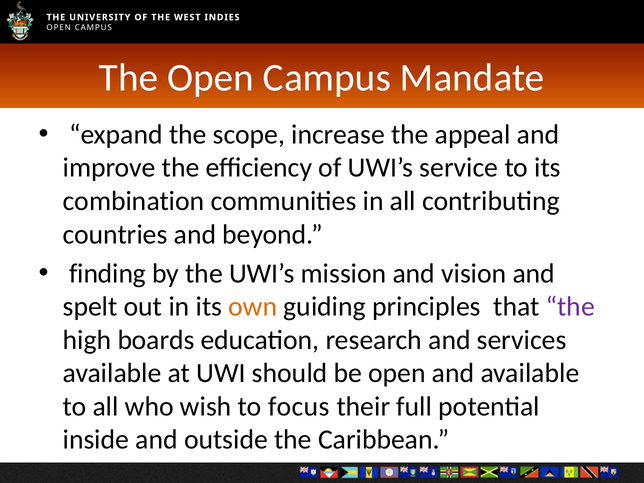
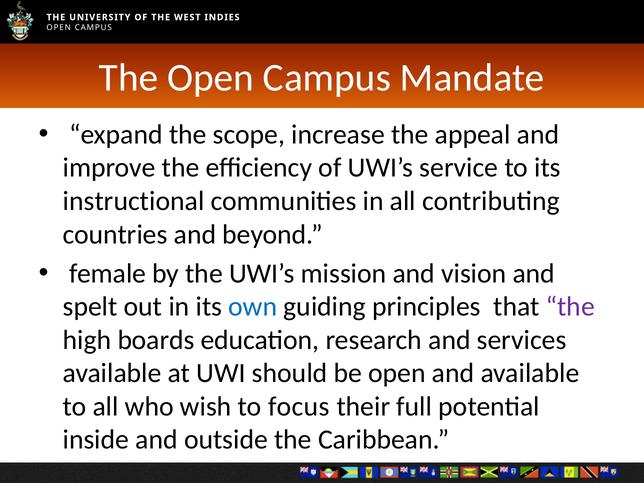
combination: combination -> instructional (134, 201)
finding: finding -> female (108, 273)
own colour: orange -> blue (253, 307)
